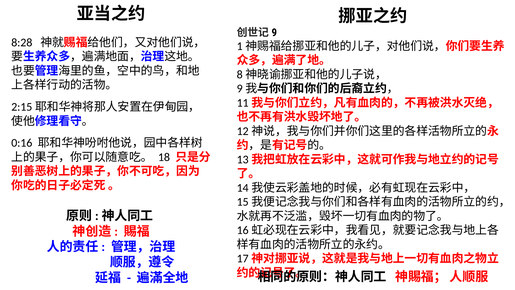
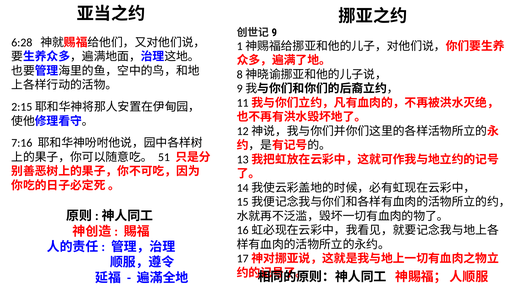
8:28: 8:28 -> 6:28 (22, 43)
0:16: 0:16 -> 7:16 (22, 143)
18: 18 -> 51 (164, 157)
